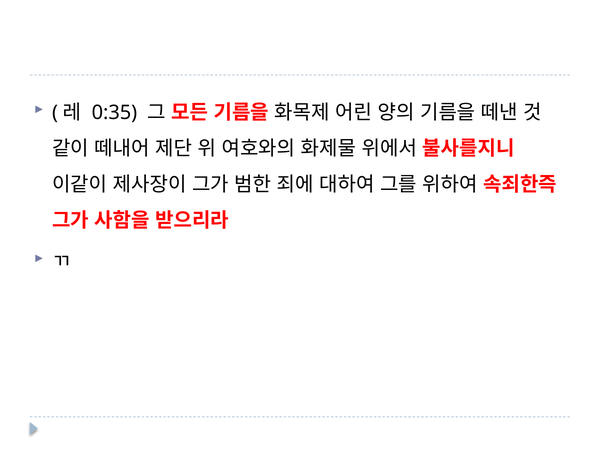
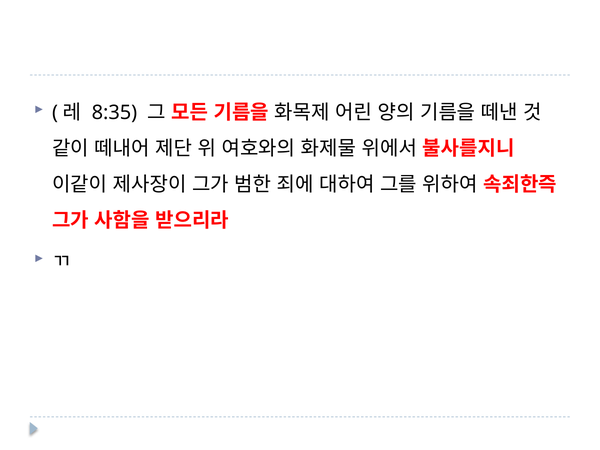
0:35: 0:35 -> 8:35 (114, 113)
